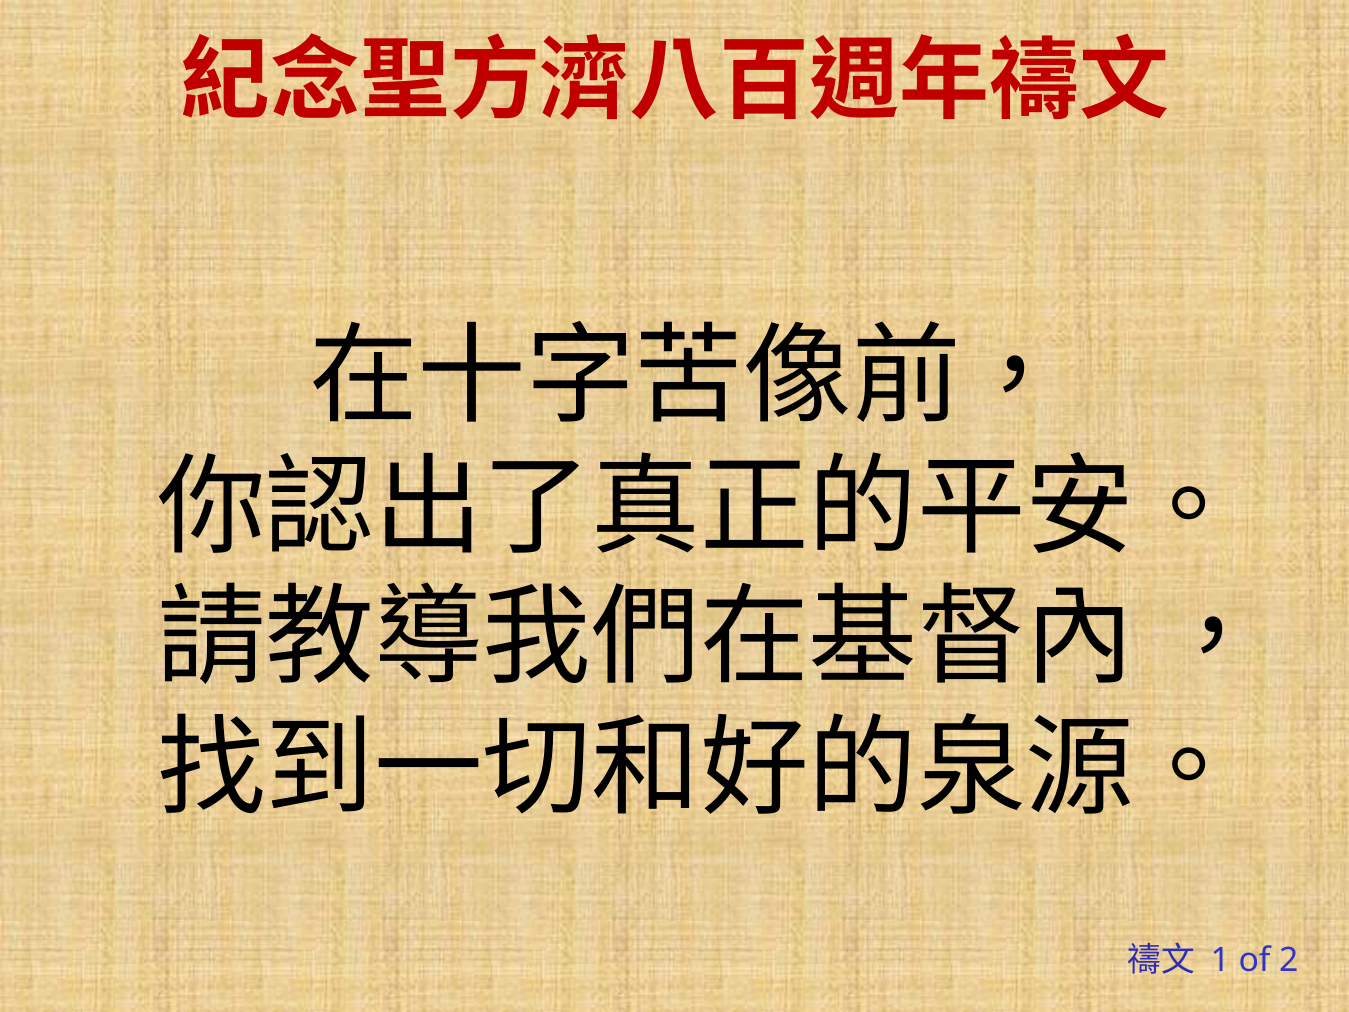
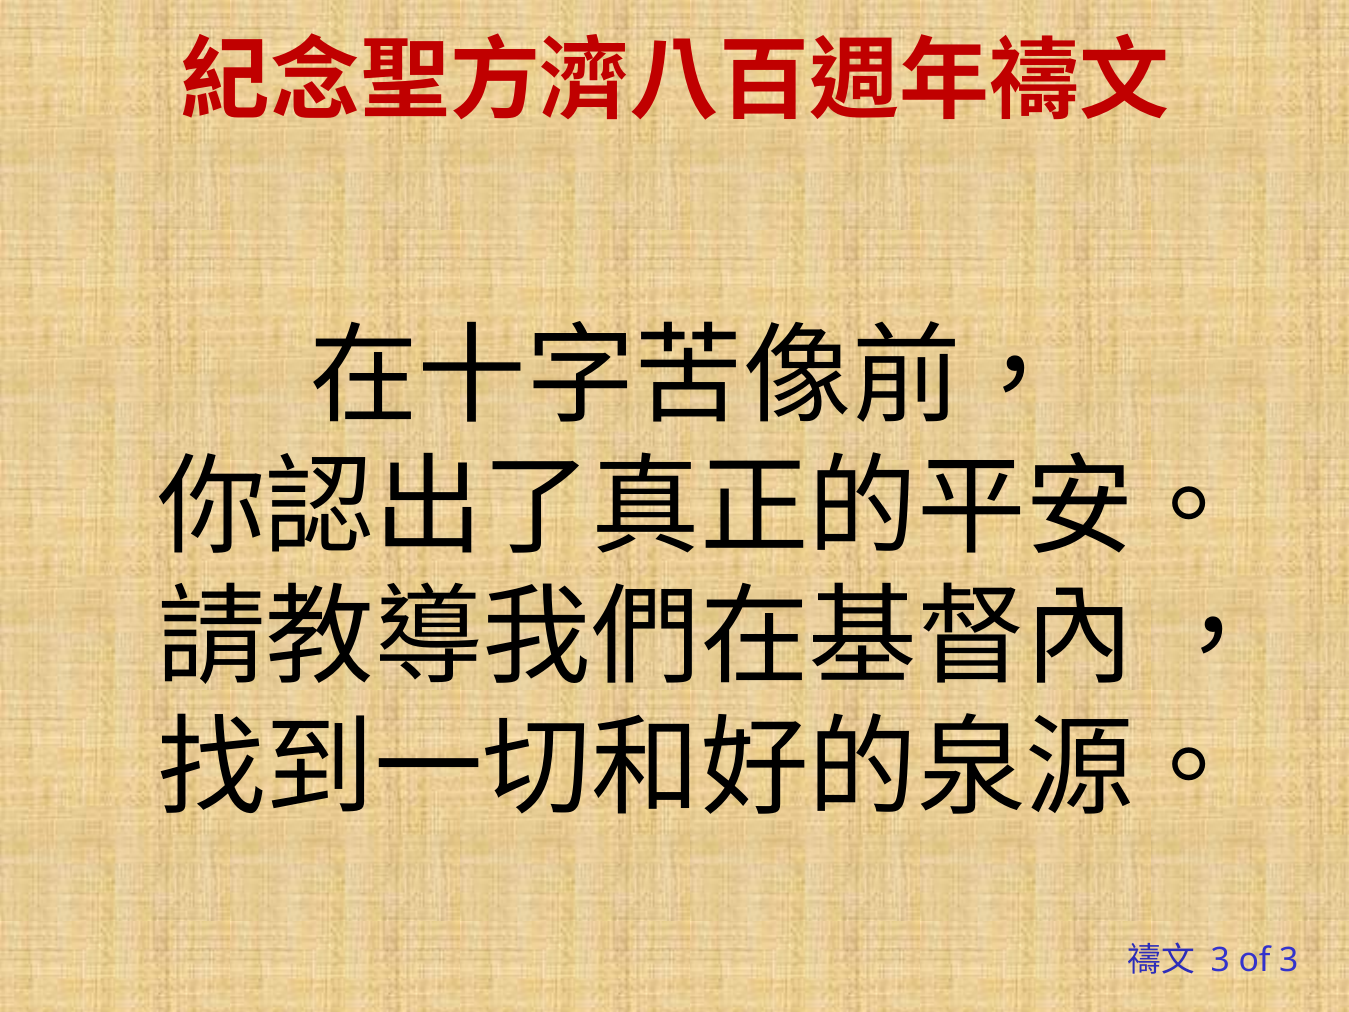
1: 1 -> 3 (1220, 960)
of 2: 2 -> 3 (1289, 960)
